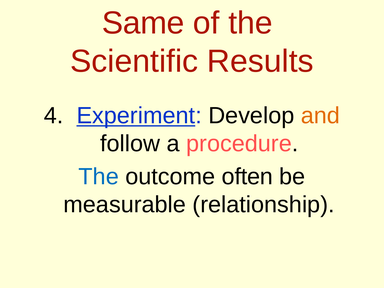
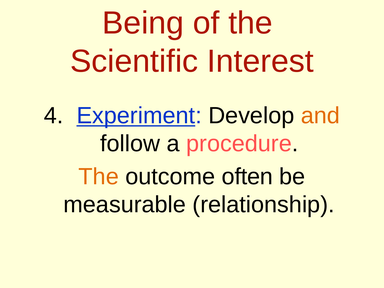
Same: Same -> Being (143, 23)
Results: Results -> Interest (260, 61)
The colour: blue -> orange (99, 177)
